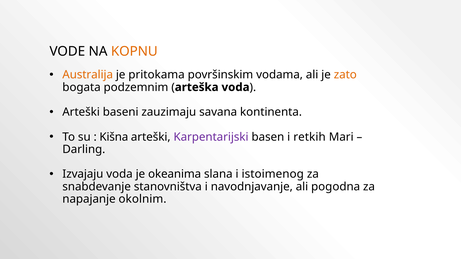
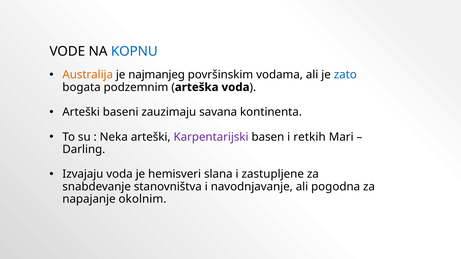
KOPNU colour: orange -> blue (134, 51)
pritokama: pritokama -> najmanjeg (157, 75)
zato colour: orange -> blue (345, 75)
Kišna: Kišna -> Neka (114, 137)
okeanima: okeanima -> hemisveri (175, 174)
istoimenog: istoimenog -> zastupljene (273, 174)
